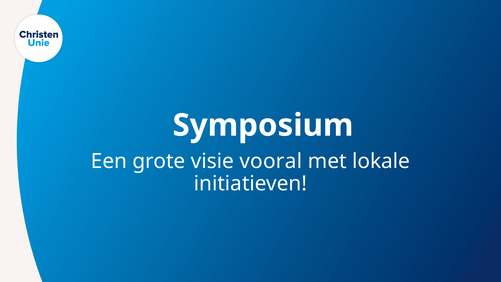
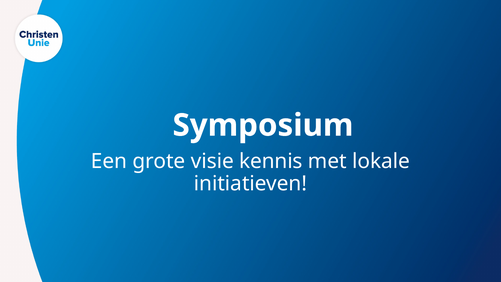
vooral: vooral -> kennis (271, 161)
